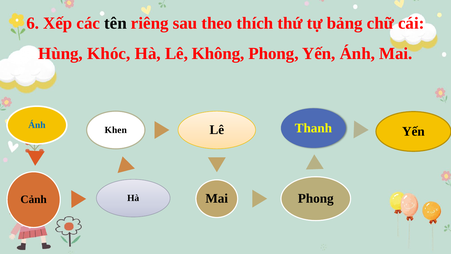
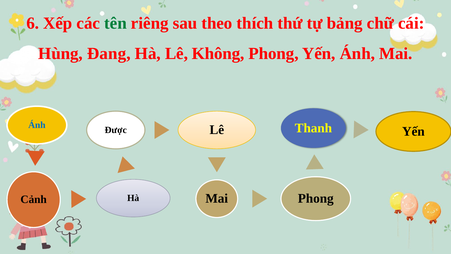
tên colour: black -> green (116, 23)
Khóc: Khóc -> Đang (109, 54)
Khen: Khen -> Được (116, 130)
